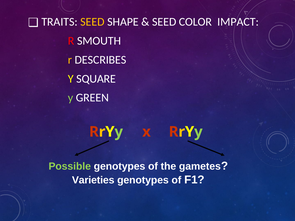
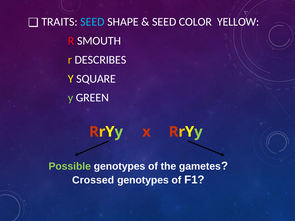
SEED colour: yellow -> light blue (92, 22)
IMPACT: IMPACT -> YELLOW (238, 22)
Varieties: Varieties -> Crossed (93, 180)
